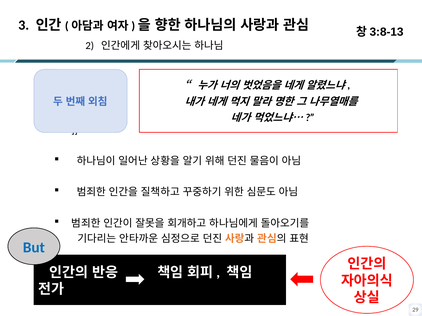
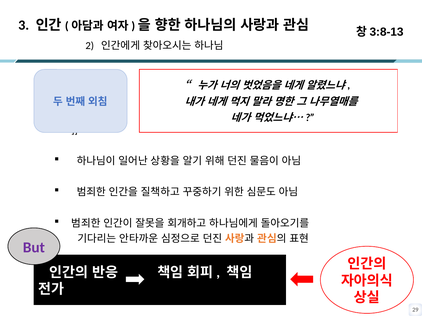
But colour: blue -> purple (34, 248)
